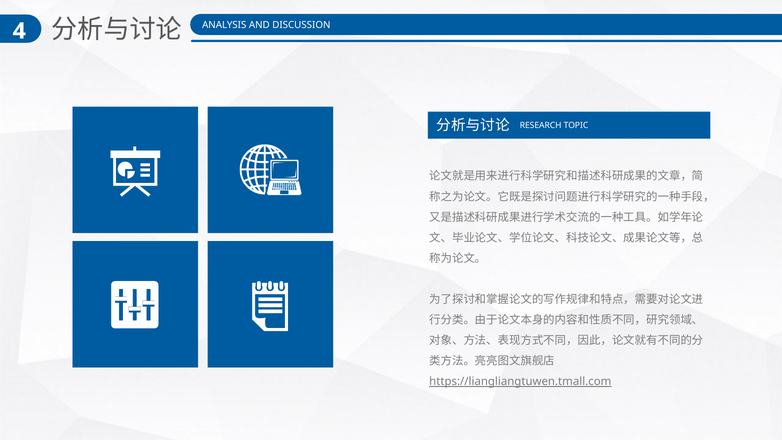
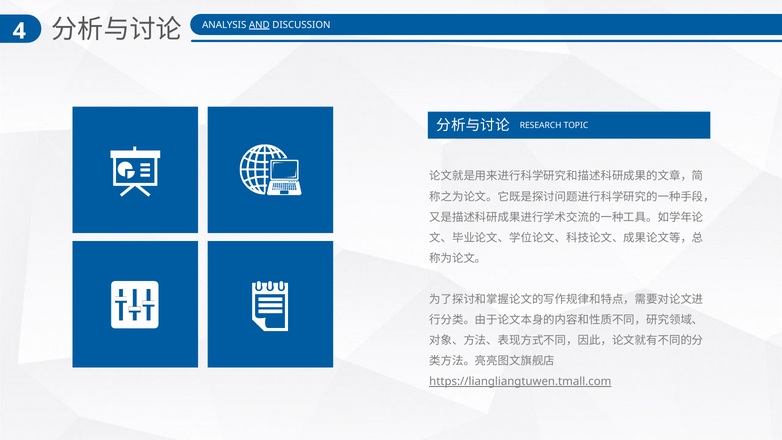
AND underline: none -> present (259, 25)
